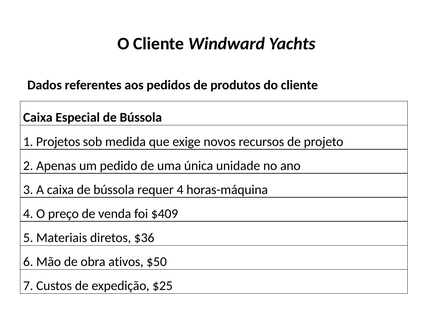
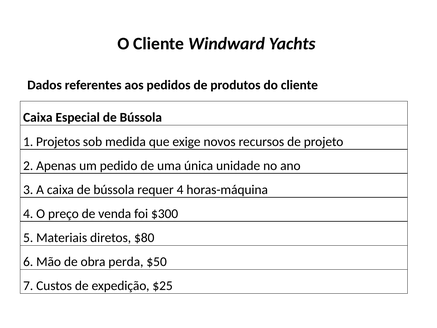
$409: $409 -> $300 (165, 214)
$36: $36 -> $80 (144, 238)
ativos: ativos -> perda (126, 262)
